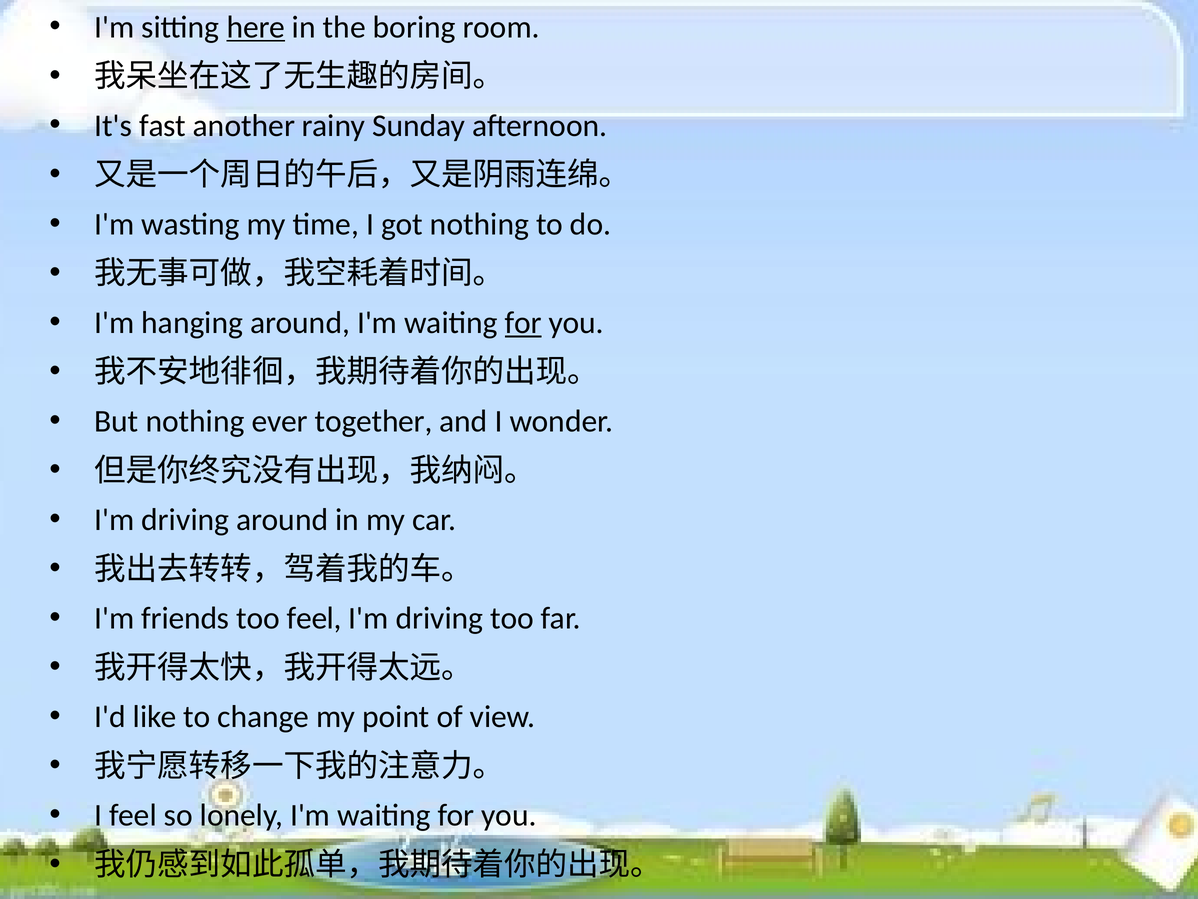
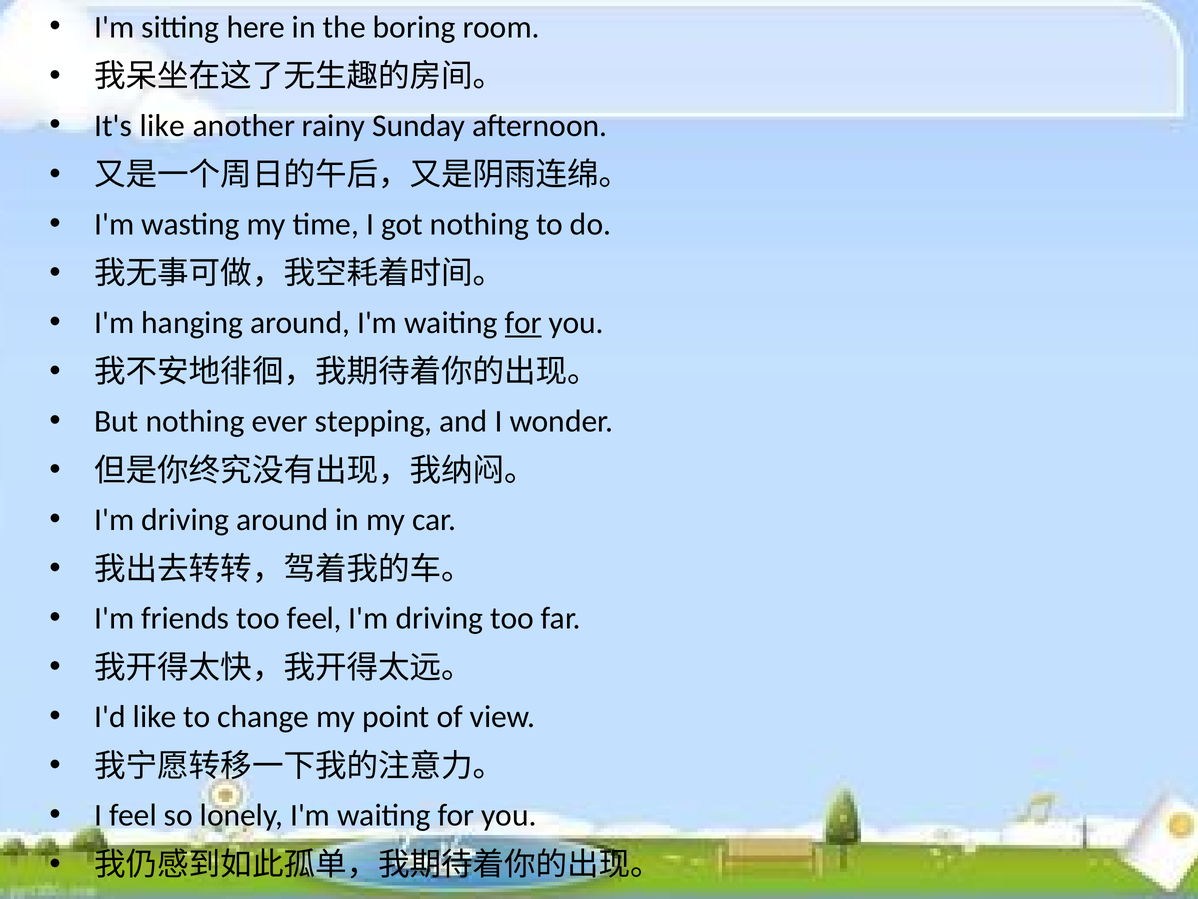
here underline: present -> none (256, 27)
It's fast: fast -> like (162, 126)
together: together -> stepping (374, 421)
